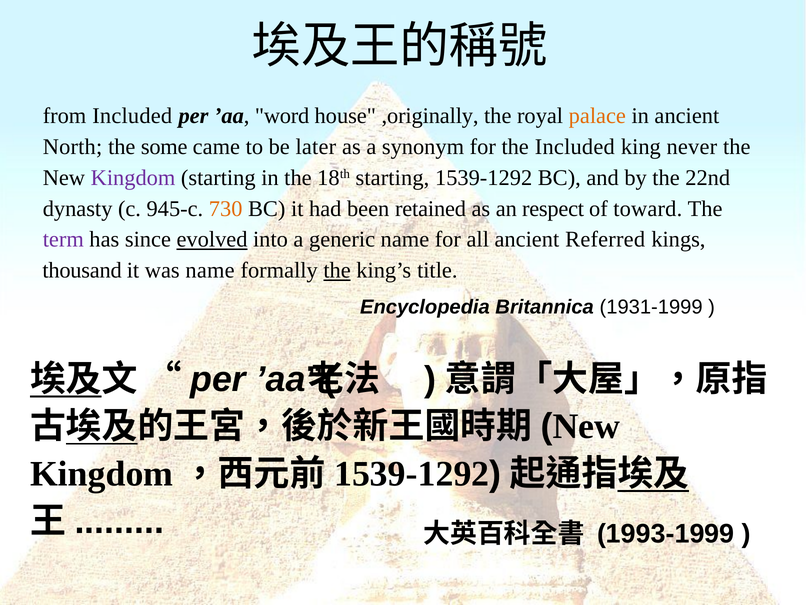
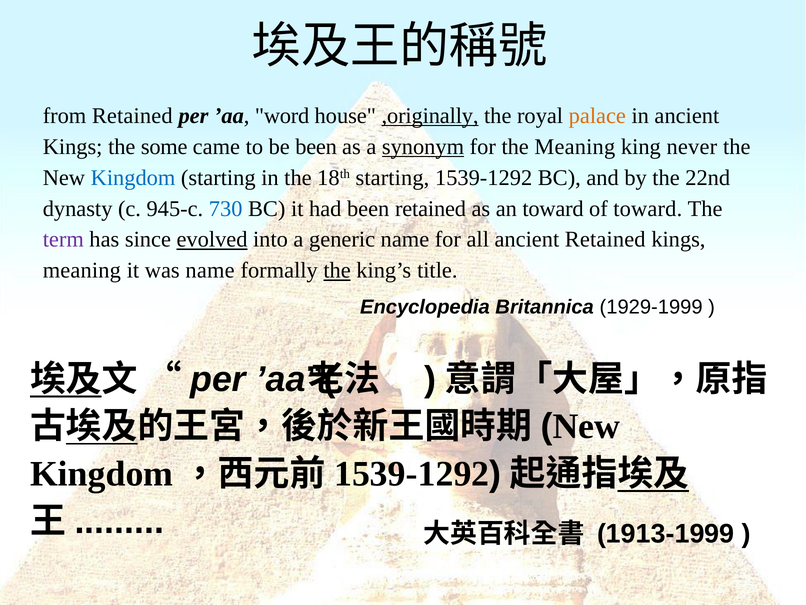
from Included: Included -> Retained (132, 116)
,originally underline: none -> present (430, 116)
North: North -> Kings (73, 147)
be later: later -> been (316, 147)
synonym underline: none -> present (423, 147)
the Included: Included -> Meaning (575, 147)
Kingdom colour: purple -> blue (133, 178)
730 colour: orange -> blue (226, 208)
an respect: respect -> toward (553, 208)
ancient Referred: Referred -> Retained (605, 239)
thousand: thousand -> meaning (82, 270)
1931-1999: 1931-1999 -> 1929-1999 (651, 307)
1993-1999: 1993-1999 -> 1913-1999 (666, 534)
